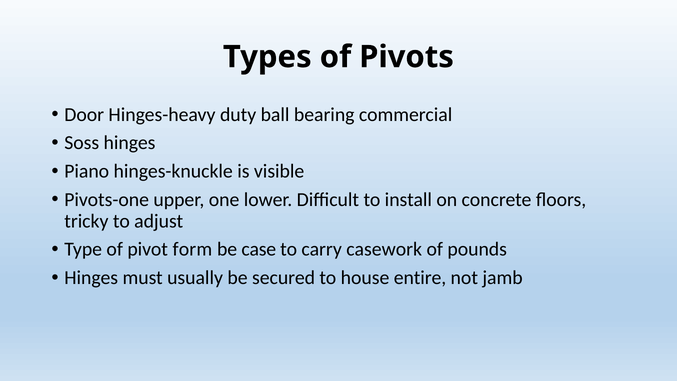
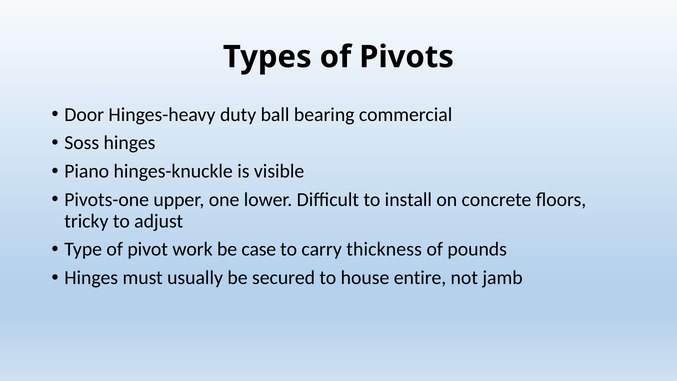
form: form -> work (192, 249)
casework: casework -> thickness (384, 249)
